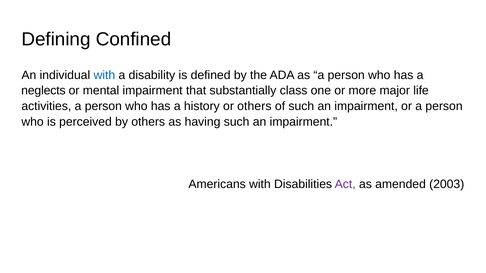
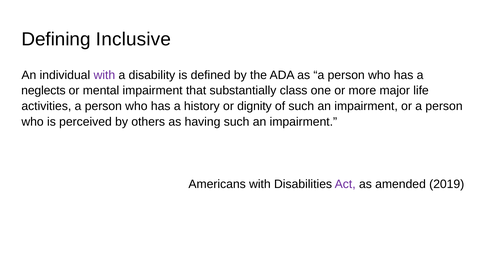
Confined: Confined -> Inclusive (133, 39)
with colour: blue -> purple (104, 75)
or others: others -> dignity (254, 106)
2003: 2003 -> 2019 (447, 185)
